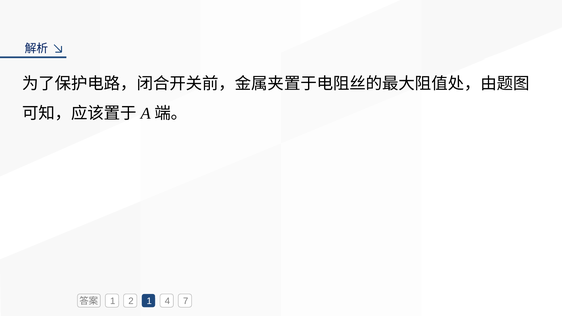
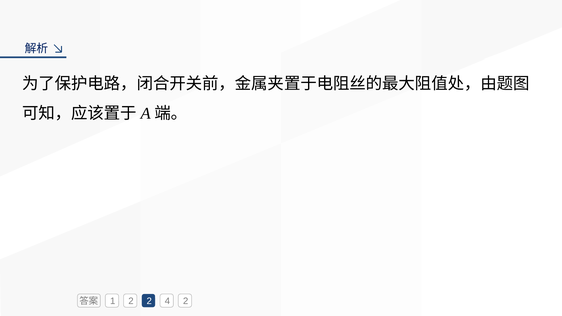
2 1: 1 -> 2 (149, 301)
4 7: 7 -> 2 (186, 301)
